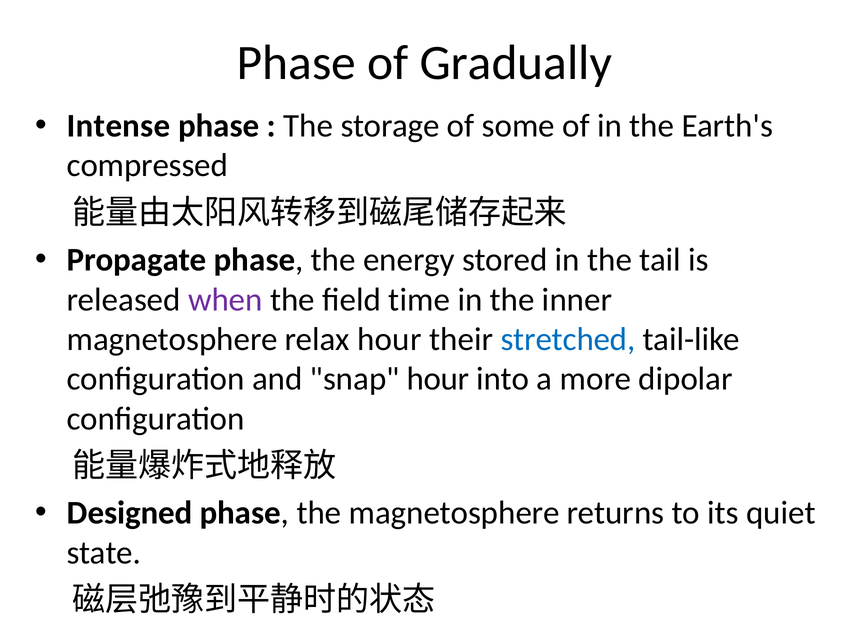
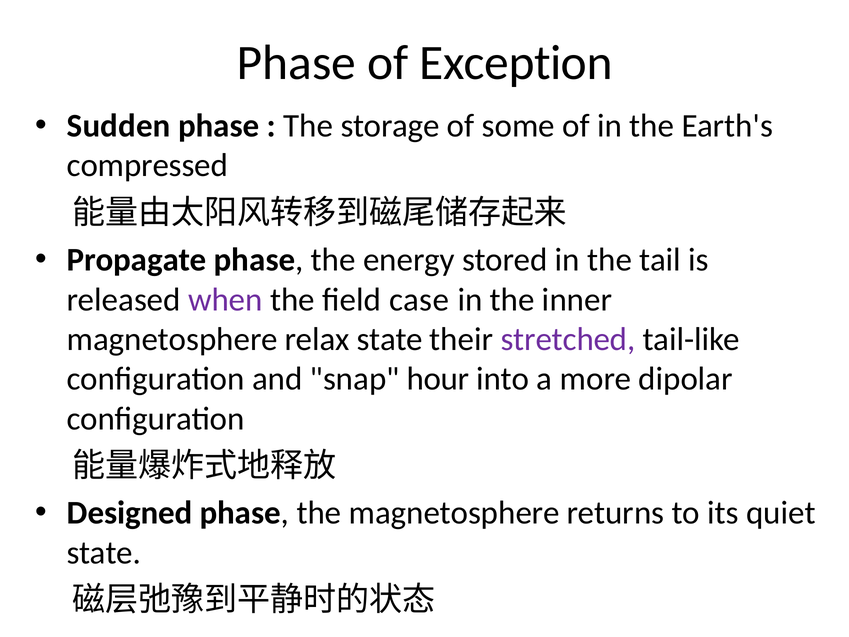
Gradually: Gradually -> Exception (516, 63)
Intense: Intense -> Sudden (119, 126)
time: time -> case (419, 300)
relax hour: hour -> state (390, 339)
stretched colour: blue -> purple (568, 339)
